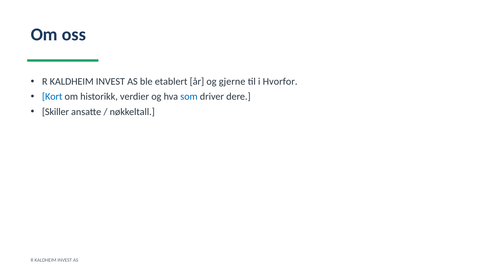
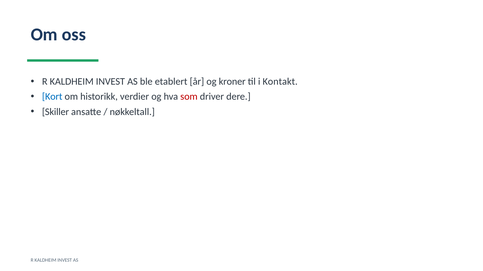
gjerne: gjerne -> kroner (232, 82)
Hvorfor: Hvorfor -> Kontakt (280, 82)
som colour: blue -> red (189, 97)
